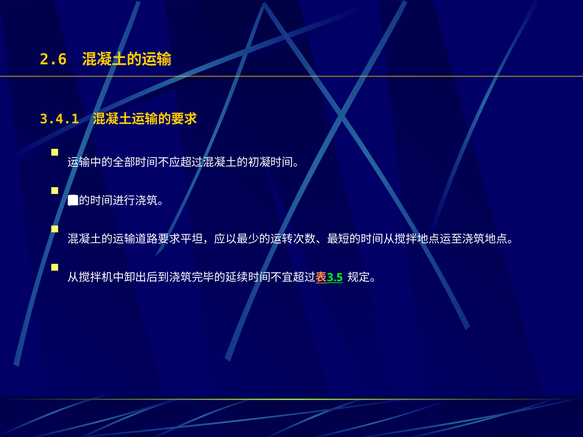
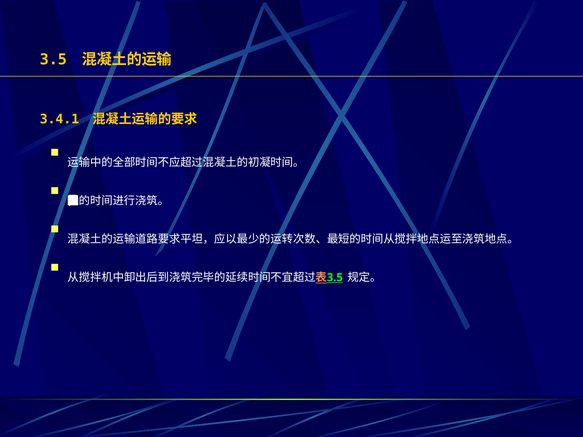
2.6: 2.6 -> 3.5 (53, 59)
